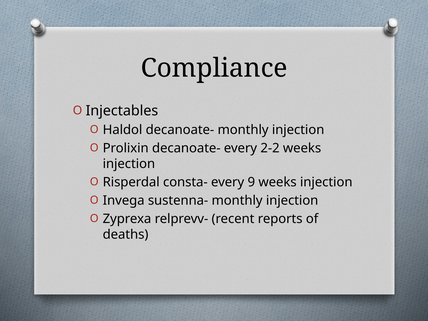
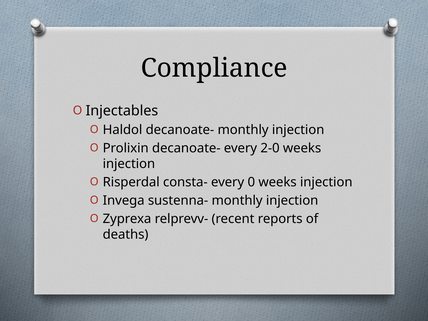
2-2: 2-2 -> 2-0 (270, 148)
9: 9 -> 0 (251, 182)
